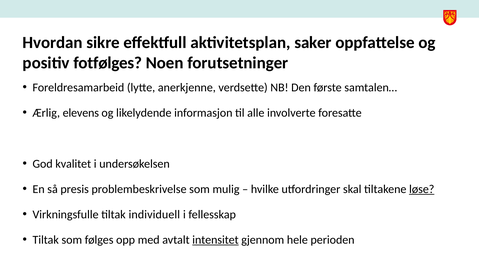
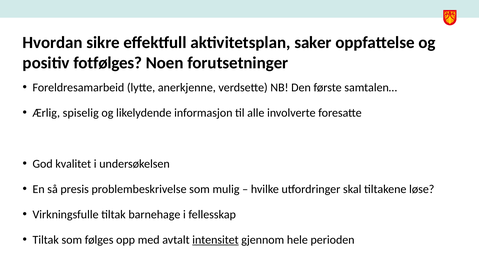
elevens: elevens -> spiselig (81, 113)
løse underline: present -> none (422, 189)
individuell: individuell -> barnehage (154, 214)
